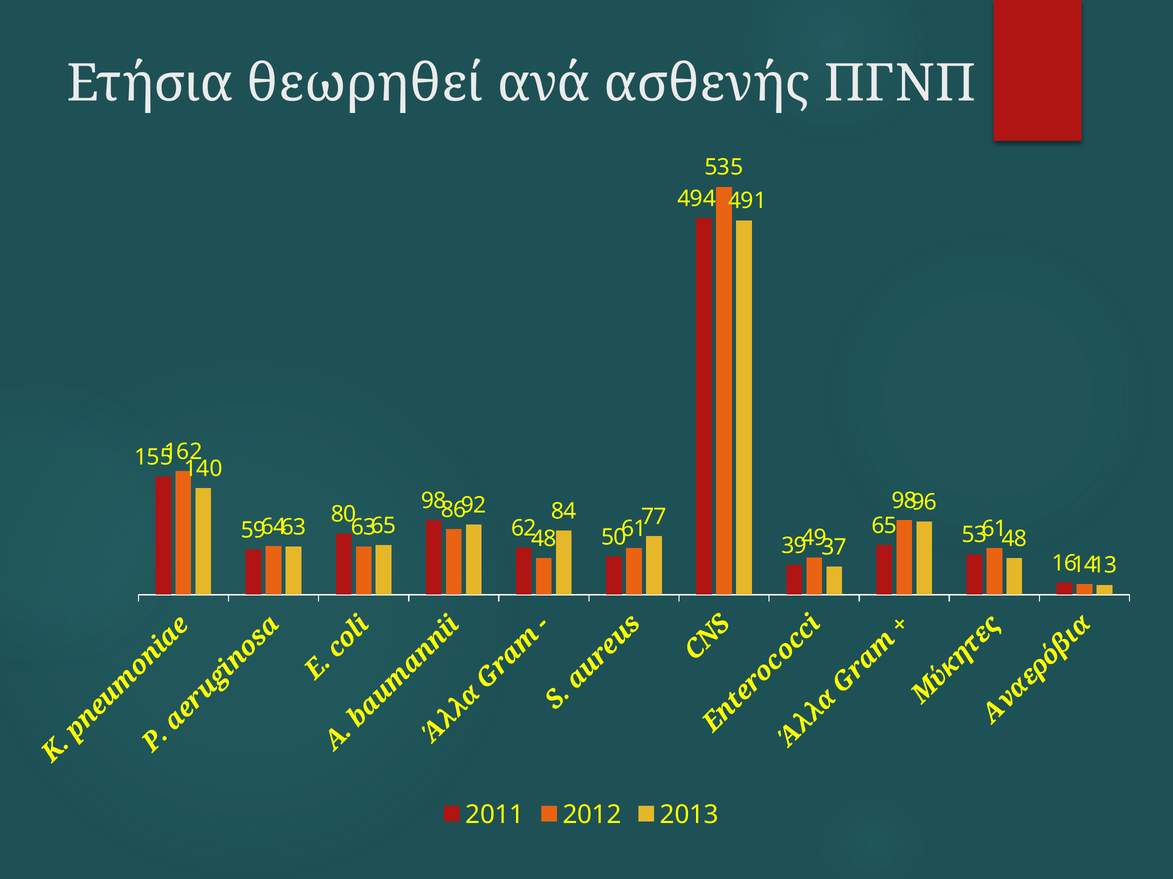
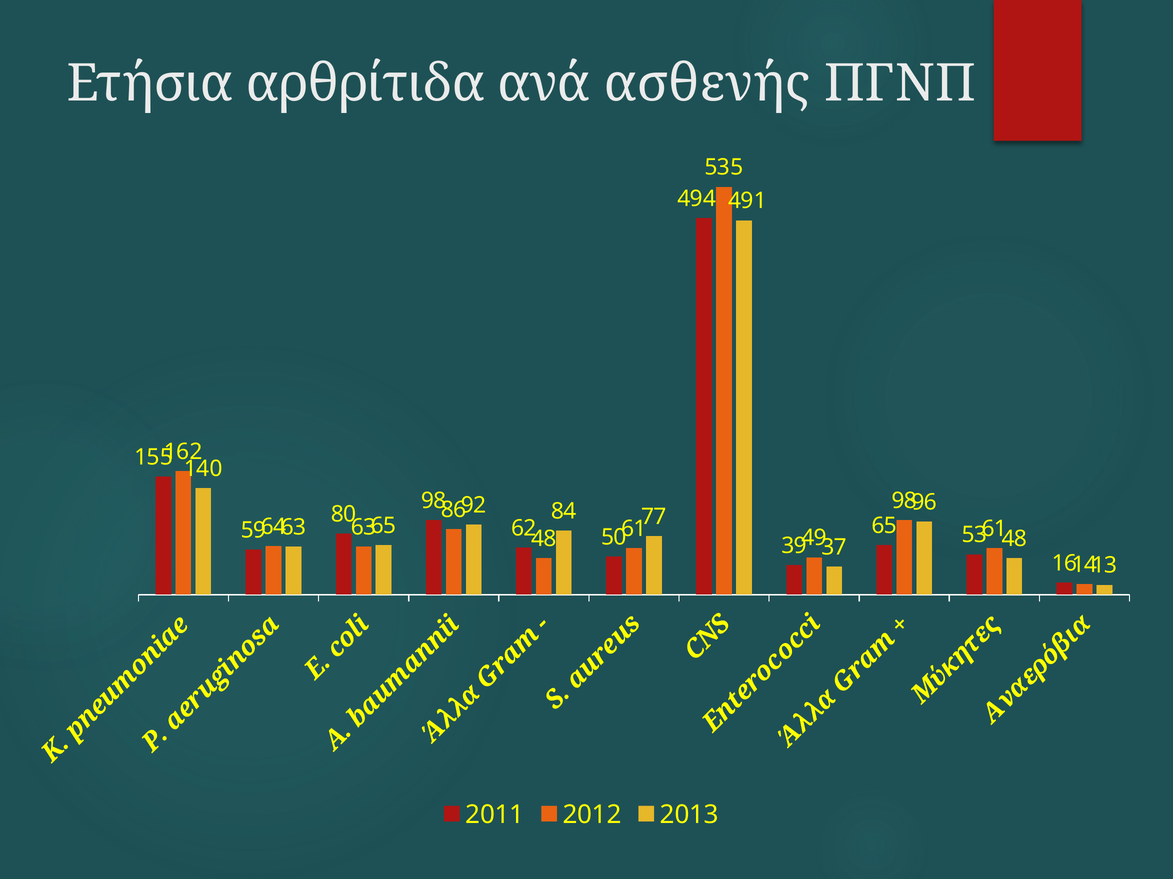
θεωρηθεί: θεωρηθεί -> αρθρίτιδα (365, 84)
